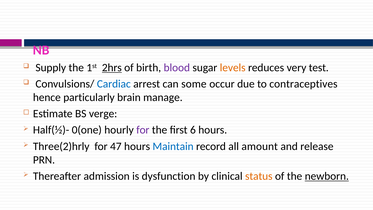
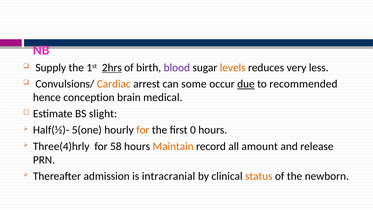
test: test -> less (319, 68)
Cardiac colour: blue -> orange (114, 84)
due underline: none -> present (246, 84)
contraceptives: contraceptives -> recommended (303, 84)
particularly: particularly -> conception (89, 97)
manage: manage -> medical (163, 97)
verge: verge -> slight (103, 114)
0(one: 0(one -> 5(one (87, 130)
for colour: purple -> orange (143, 130)
6: 6 -> 0 (193, 130)
Three(2)hrly: Three(2)hrly -> Three(4)hrly (61, 146)
47: 47 -> 58 (116, 146)
Maintain colour: blue -> orange (173, 146)
dysfunction: dysfunction -> intracranial (169, 176)
newborn underline: present -> none (327, 176)
